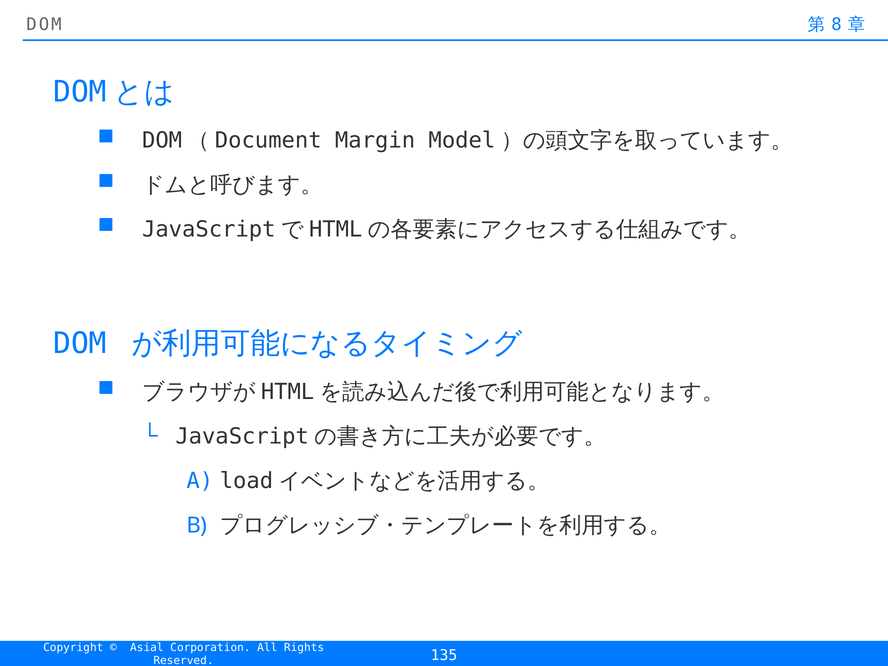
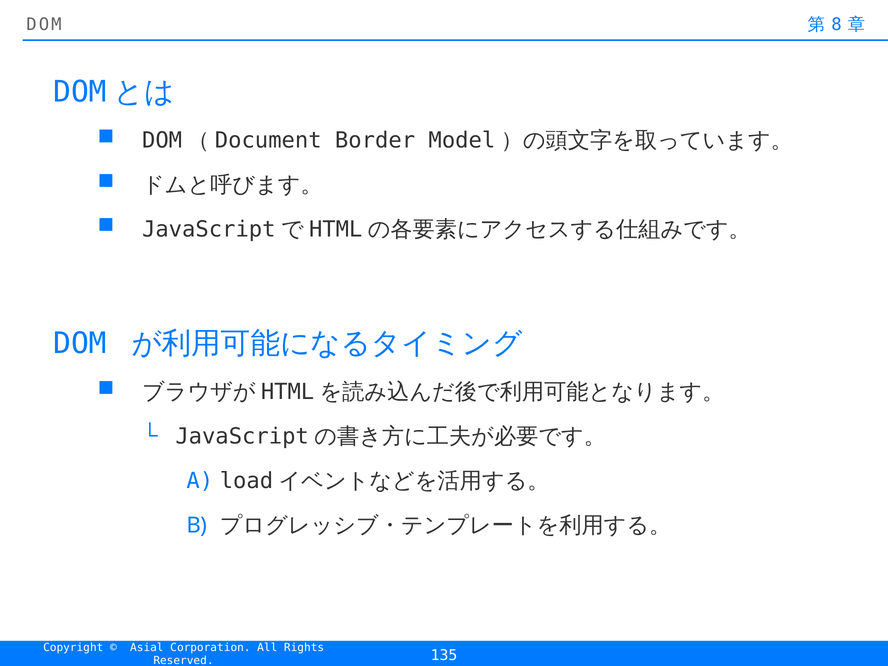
Margin: Margin -> Border (375, 140)
